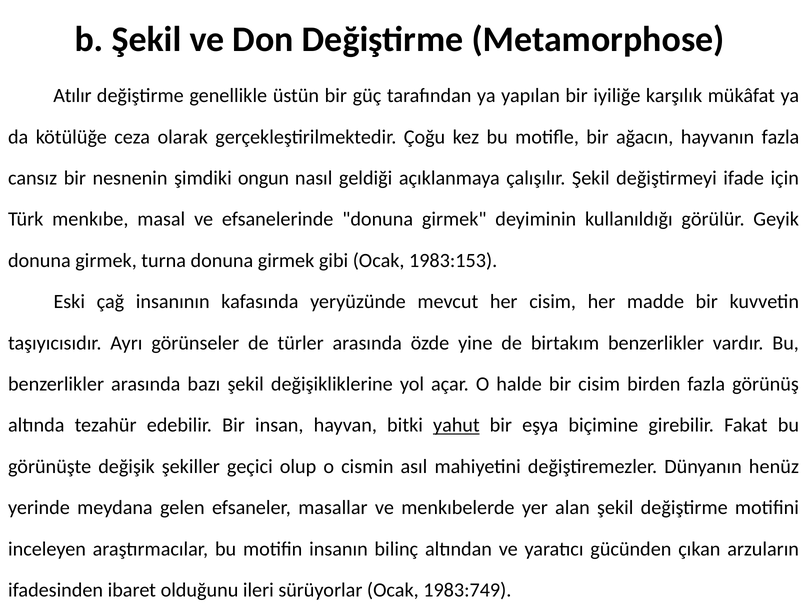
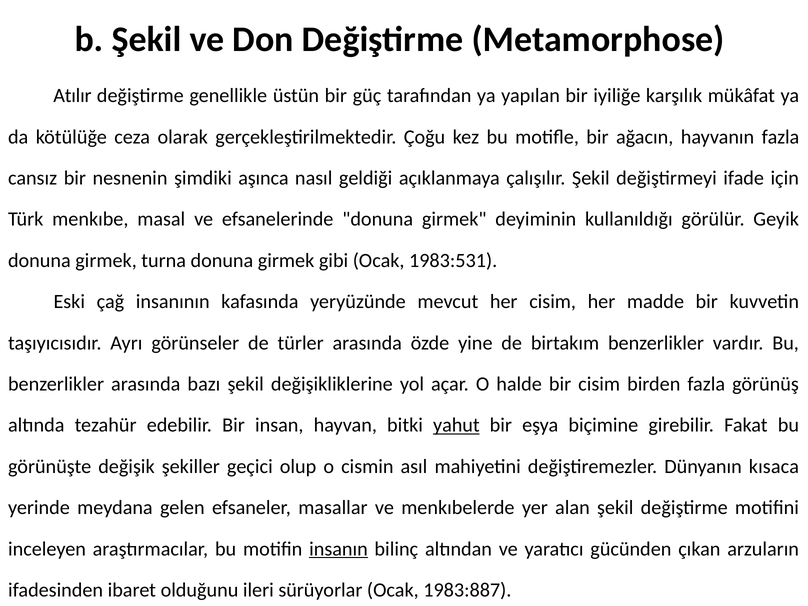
ongun: ongun -> aşınca (263, 178)
1983:153: 1983:153 -> 1983:531 (453, 261)
henüz: henüz -> kısaca (774, 466)
insanın underline: none -> present (338, 549)
1983:749: 1983:749 -> 1983:887 (467, 590)
